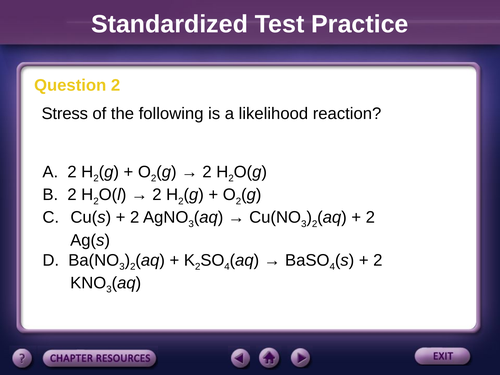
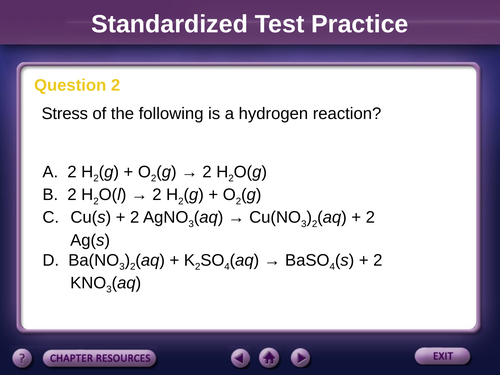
likelihood: likelihood -> hydrogen (273, 114)
